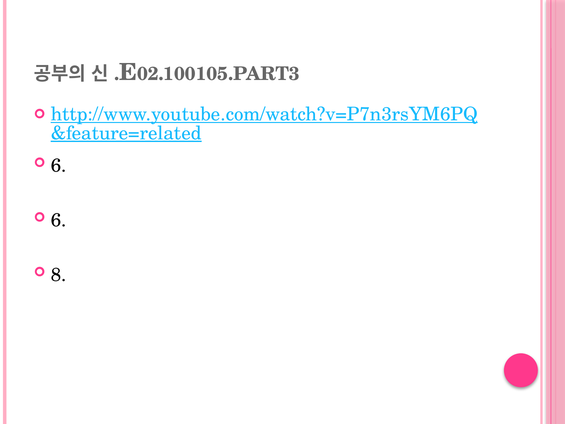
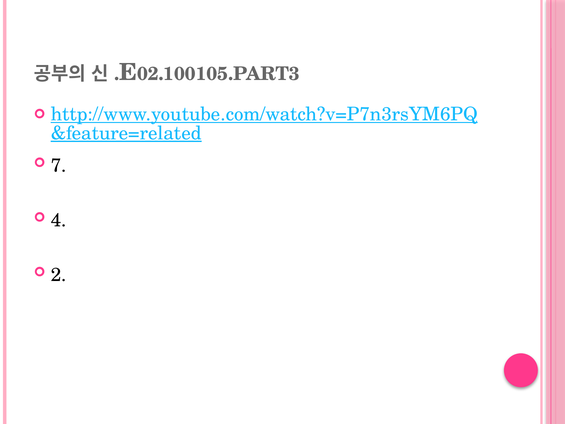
6: 6 -> 7 (59, 165)
6: 6 -> 4 (59, 220)
8: 8 -> 2 (59, 275)
